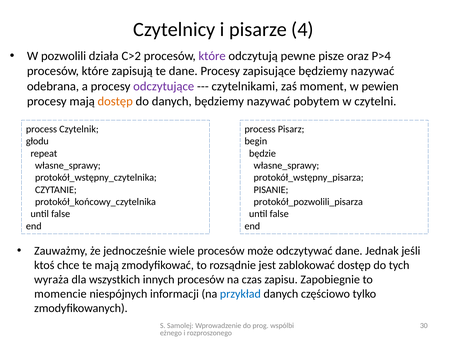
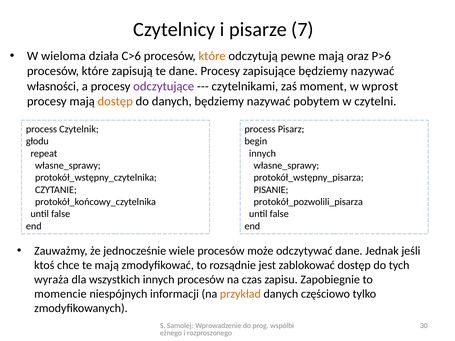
4: 4 -> 7 (303, 29)
pozwolili: pozwolili -> wieloma (63, 56)
C>2: C>2 -> C>6 (131, 56)
które colour: purple -> orange (212, 56)
pewne pisze: pisze -> mają (331, 56)
P>4: P>4 -> P>6 (381, 56)
odebrana: odebrana -> własności (53, 86)
pewien: pewien -> wprost (380, 86)
będzie: będzie -> innych (262, 154)
przykład colour: blue -> orange (240, 294)
